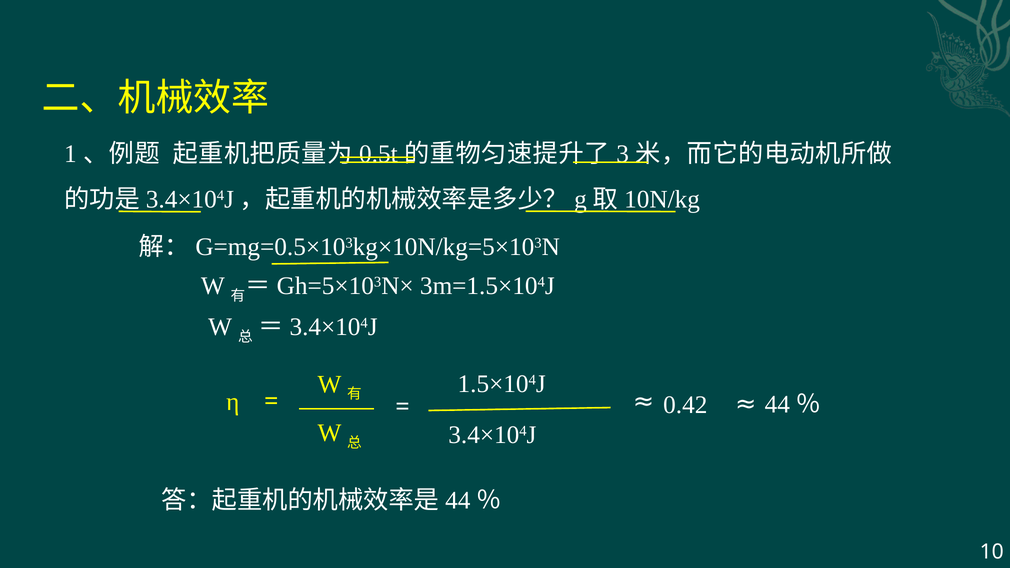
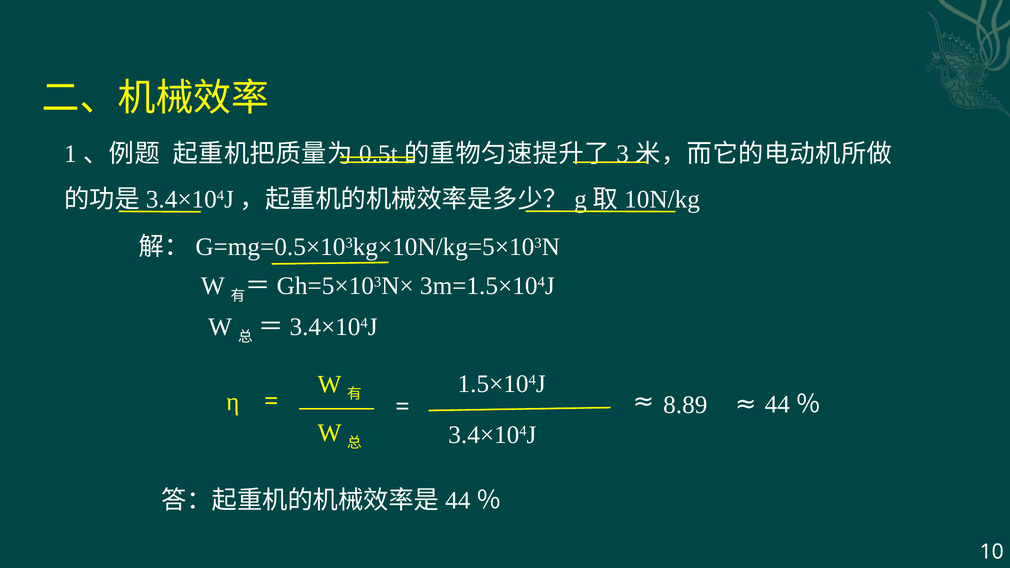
0.42: 0.42 -> 8.89 (685, 405)
